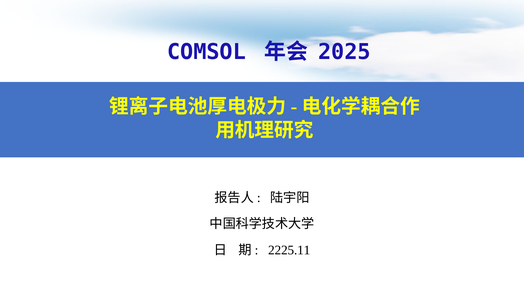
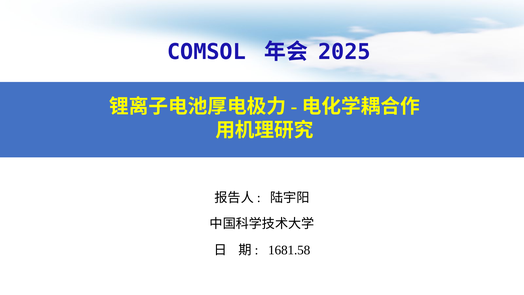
2225.11: 2225.11 -> 1681.58 (289, 250)
